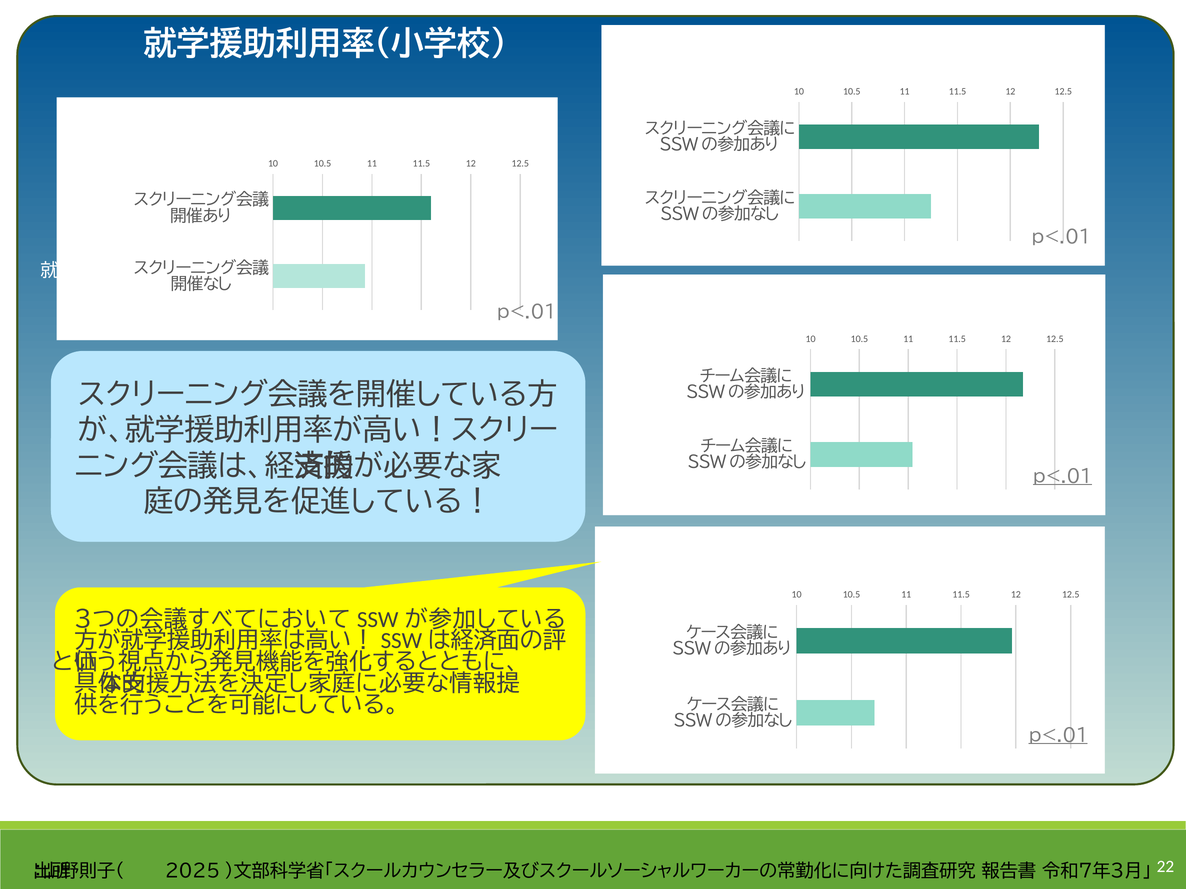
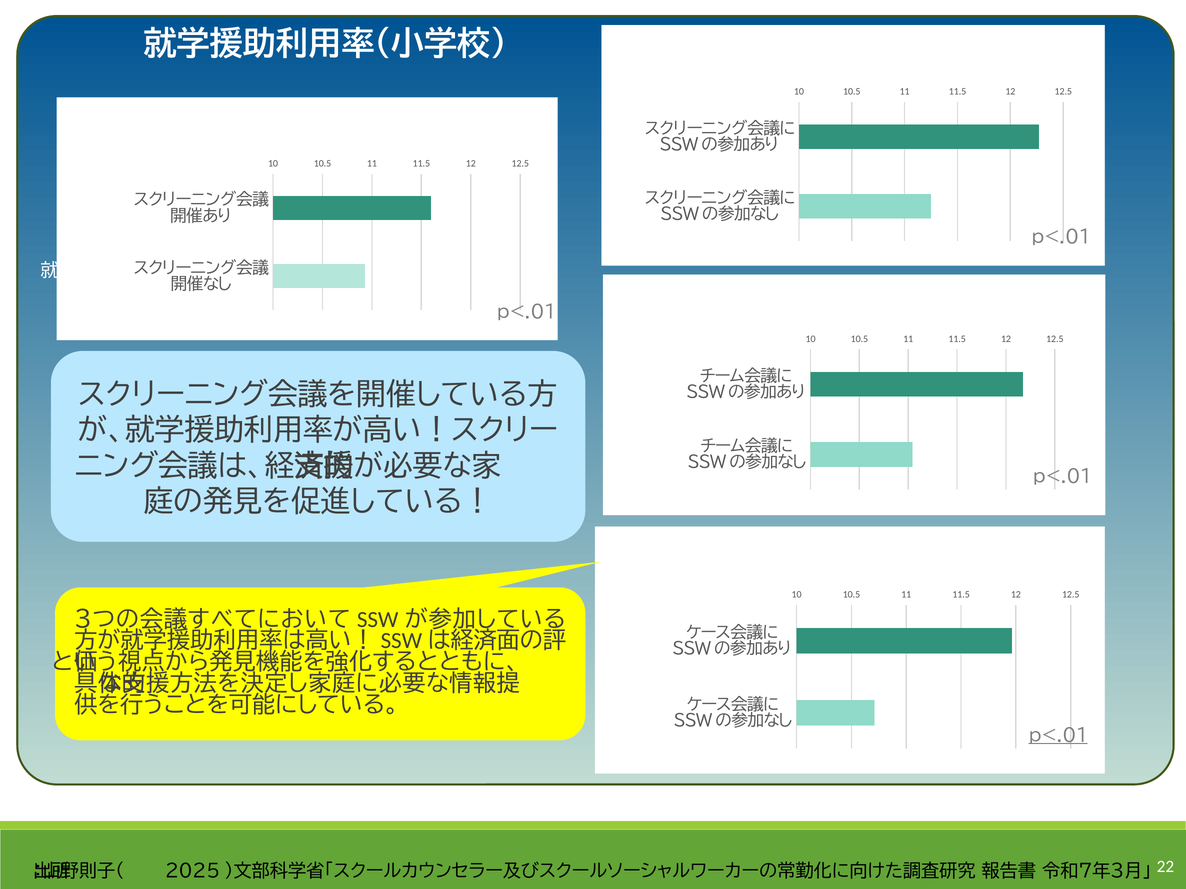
p<.01 underline: present -> none (1062, 477)
